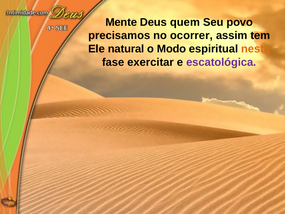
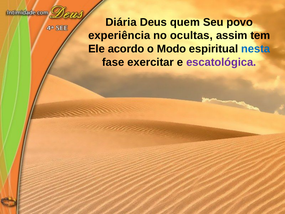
Mente: Mente -> Diária (121, 22)
precisamos: precisamos -> experiência (119, 35)
ocorrer: ocorrer -> ocultas (191, 35)
natural: natural -> acordo (126, 49)
nesta colour: orange -> blue (256, 49)
